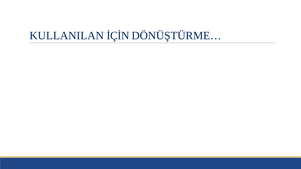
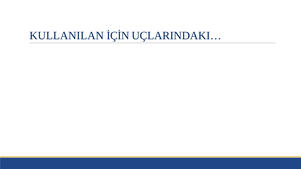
DÖNÜŞTÜRME…: DÖNÜŞTÜRME… -> UÇLARINDAKI… (176, 36)
